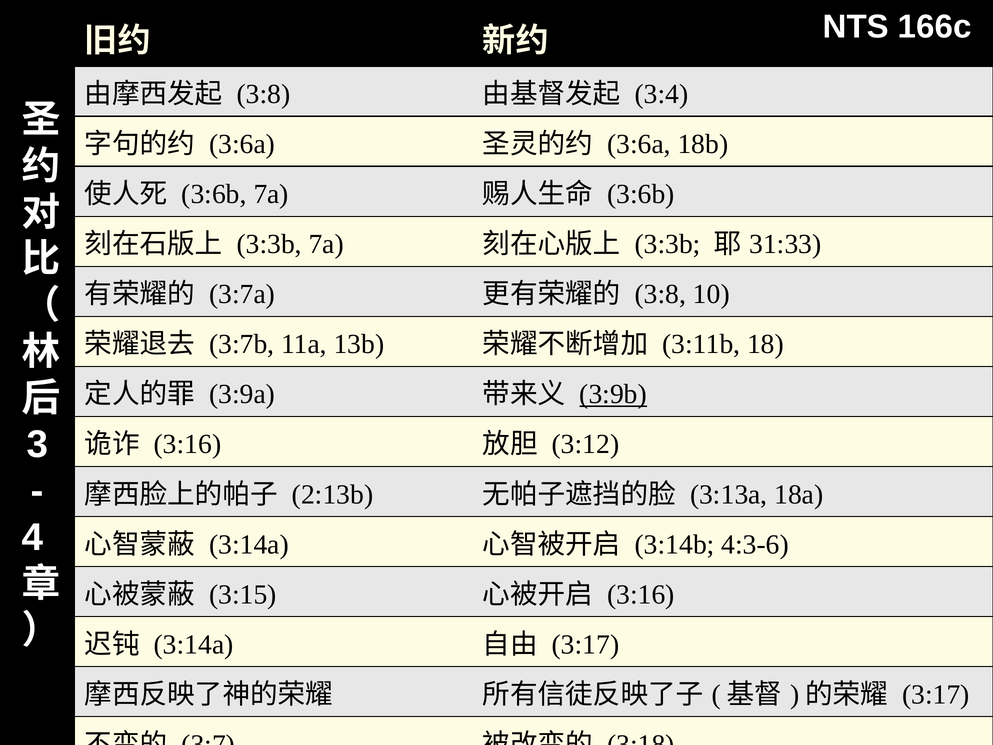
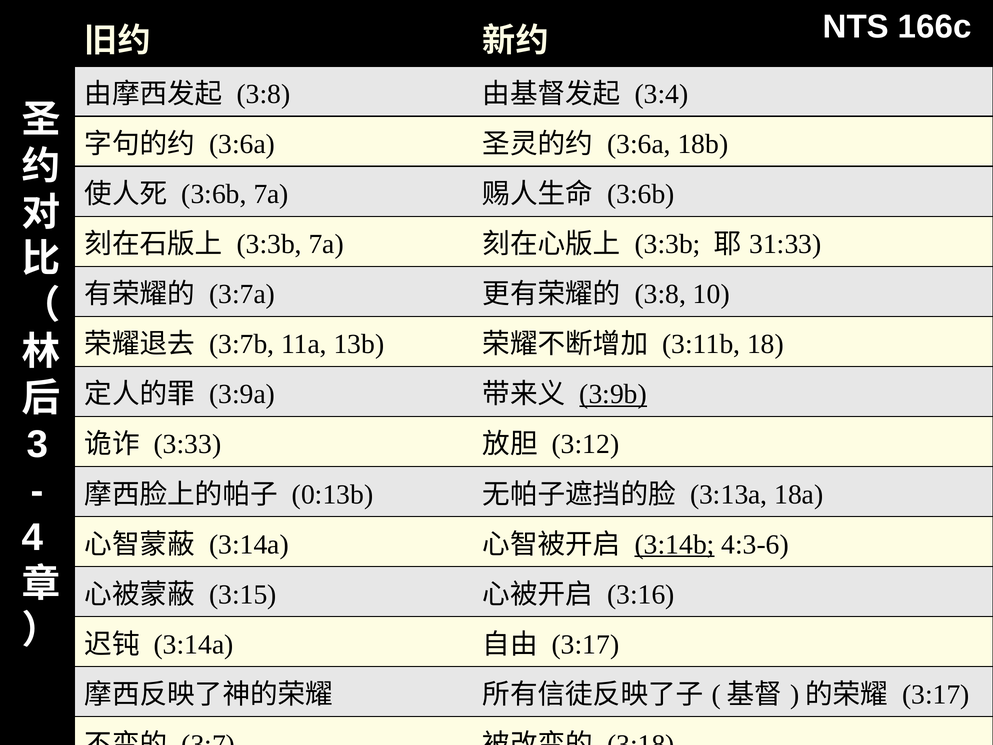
3:16: 3:16 -> 3:33 (188, 444)
2:13b: 2:13b -> 0:13b (333, 494)
3:14b underline: none -> present (675, 544)
